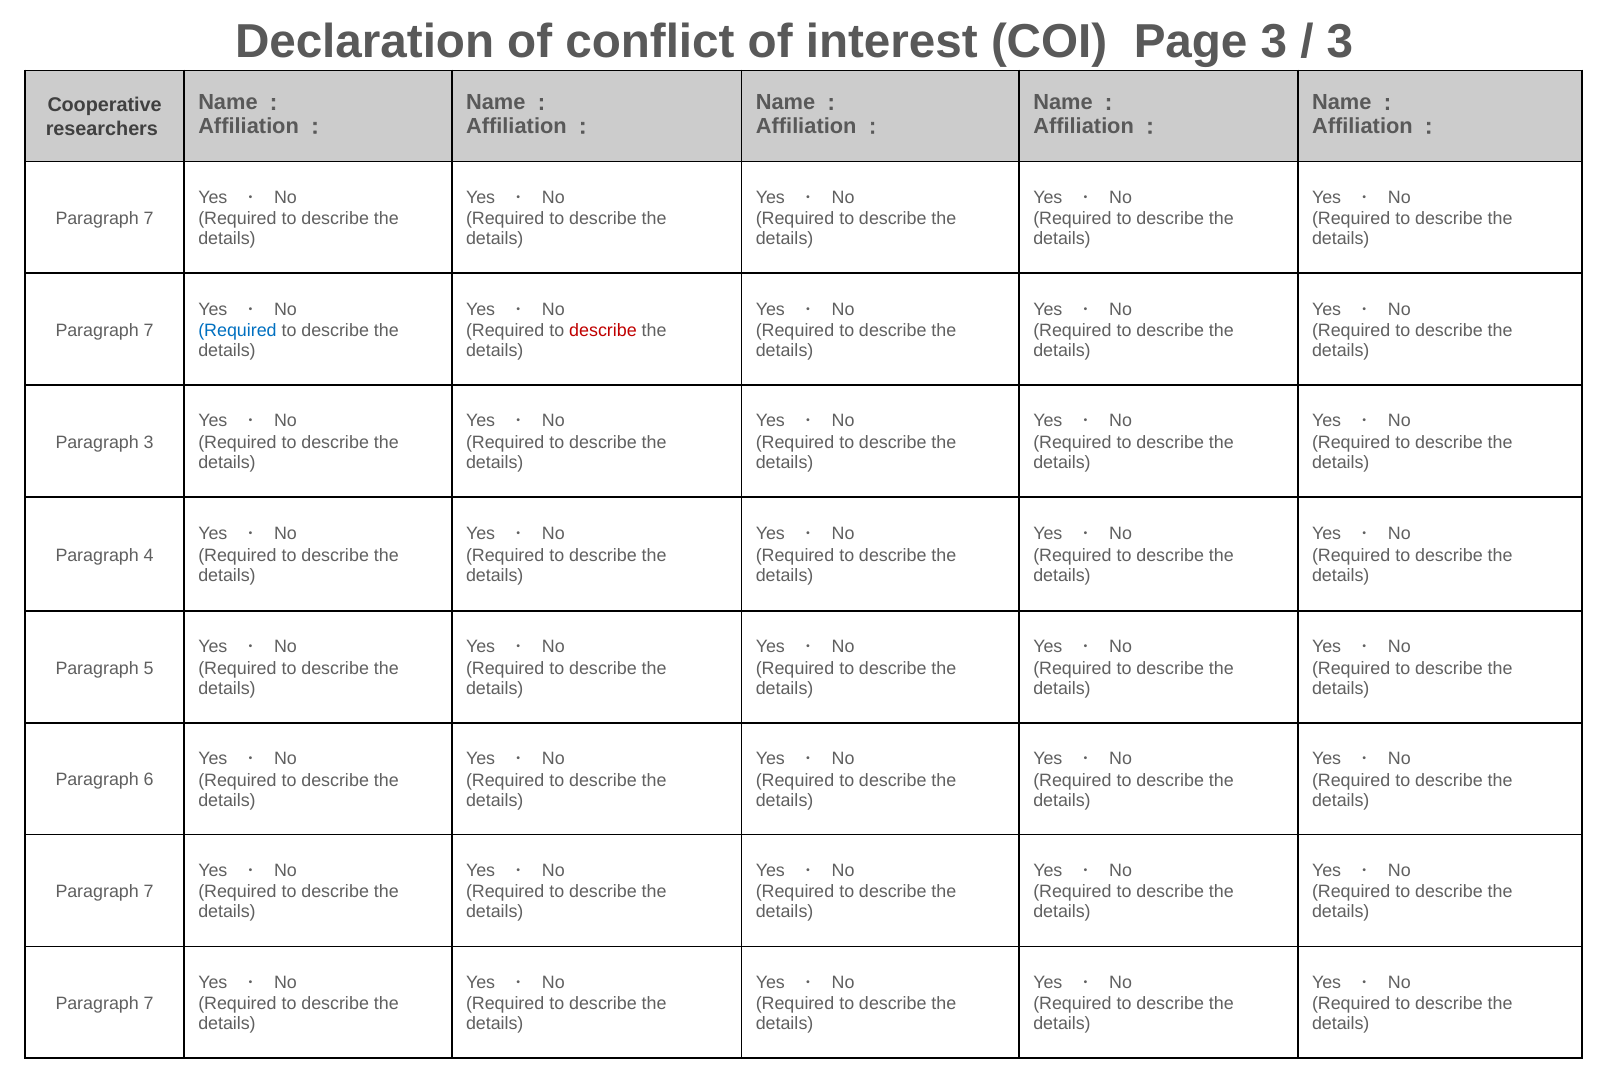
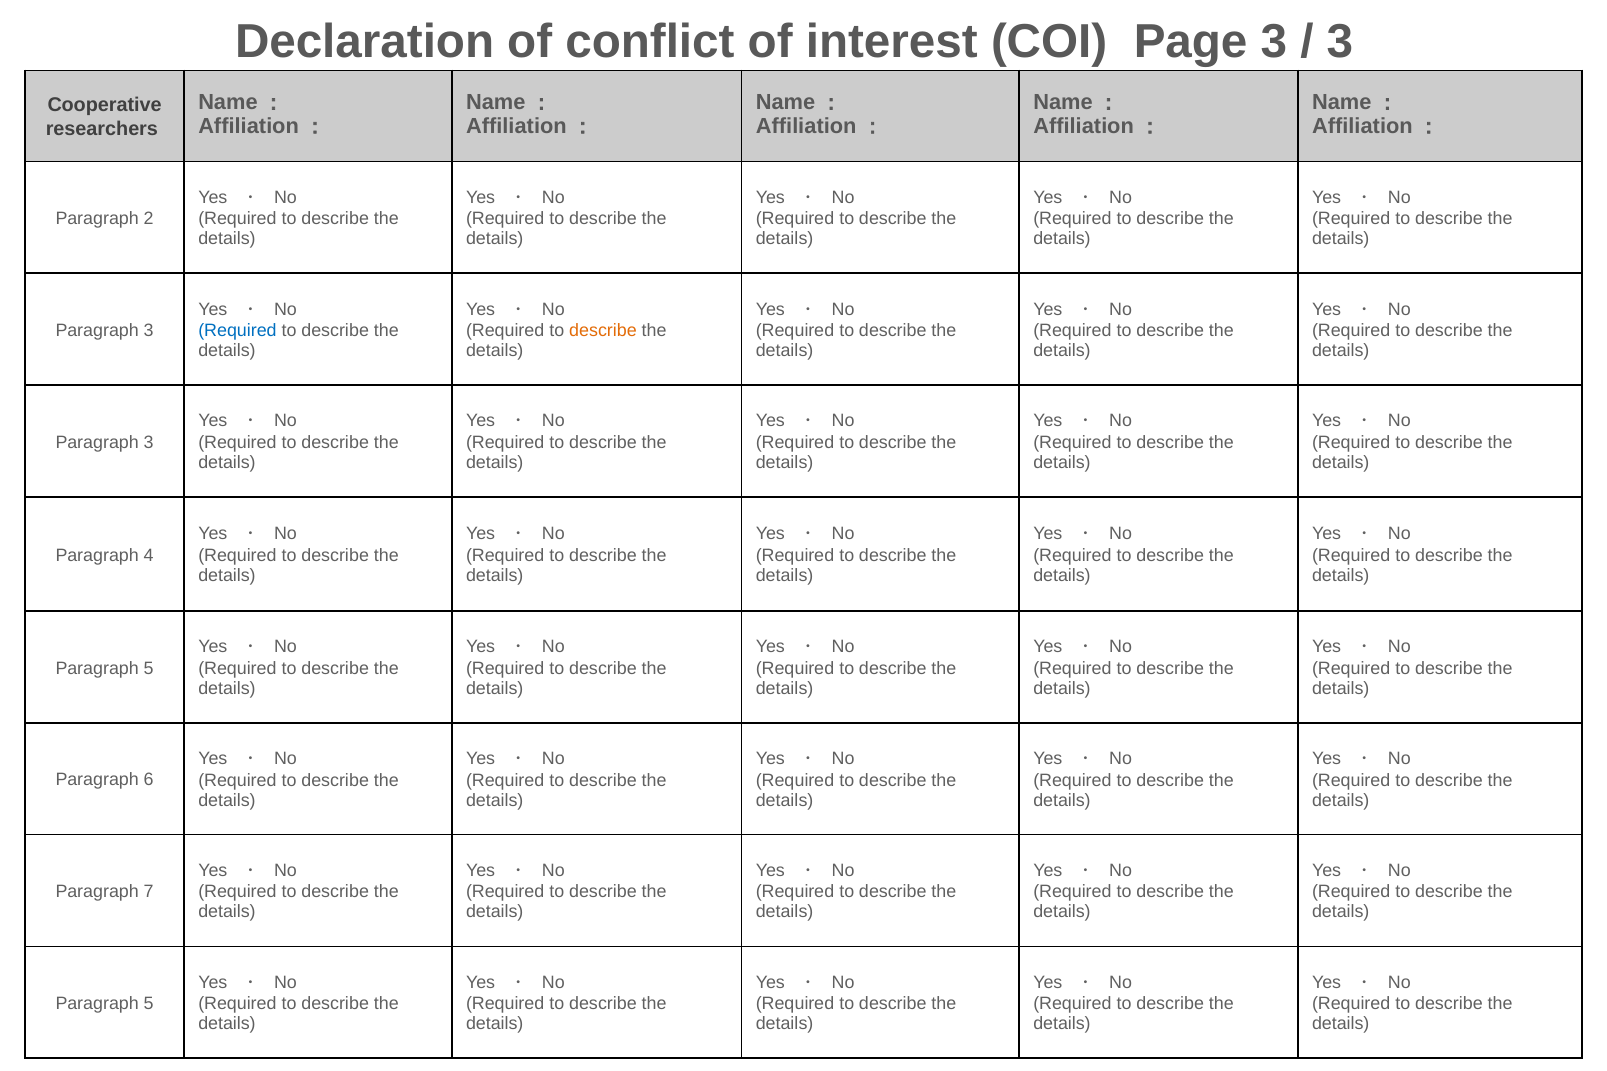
7: 7 -> 2 (149, 219)
7: 7 -> 3 (149, 331)
describe colour: red -> orange (603, 331)
7: 7 -> 5 (149, 1004)
